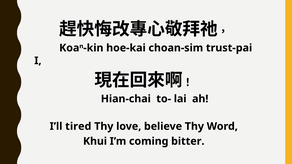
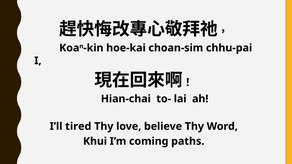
trust-pai: trust-pai -> chhu-pai (229, 48)
bitter: bitter -> paths (188, 141)
